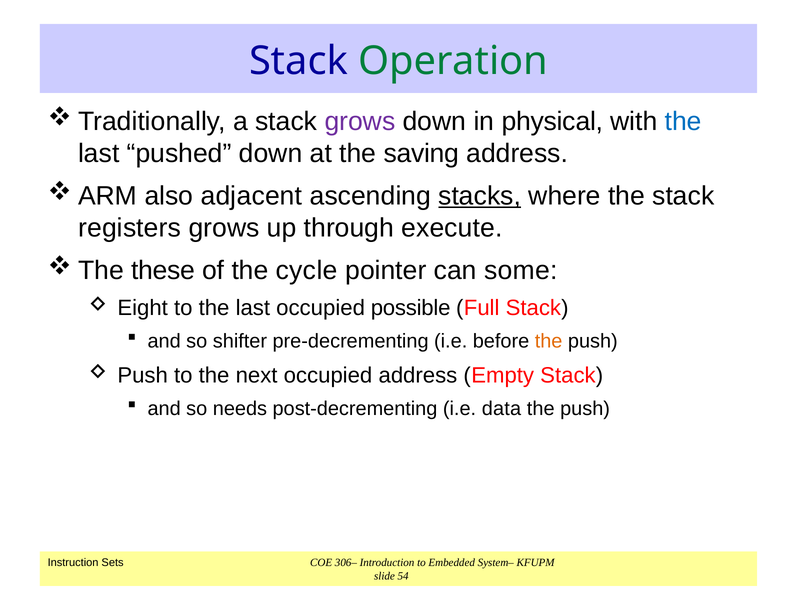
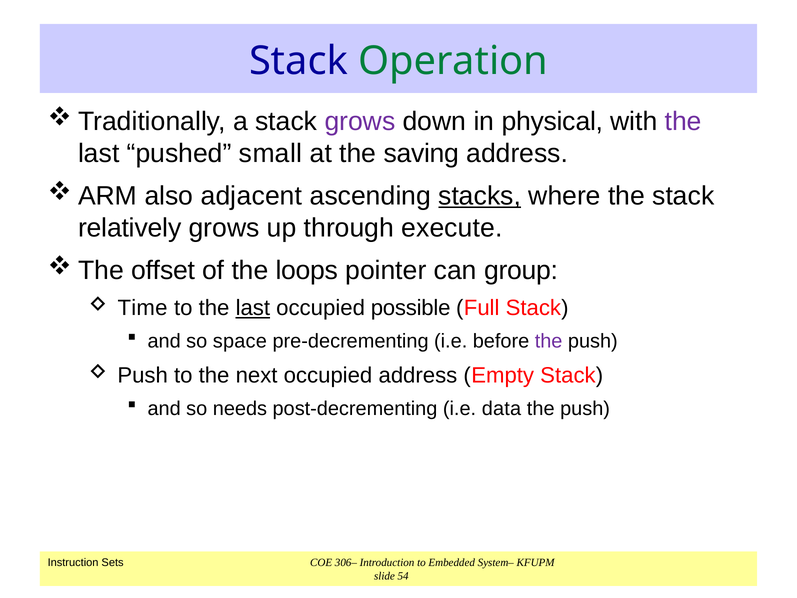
the colour: blue -> purple (683, 121)
pushed down: down -> small (271, 153)
registers: registers -> relatively (130, 228)
these: these -> offset (163, 270)
cycle: cycle -> loops (307, 270)
some: some -> group (521, 270)
Eight: Eight -> Time (143, 308)
last underline: none -> present (253, 308)
shifter: shifter -> space (240, 341)
the colour: orange -> purple (549, 341)
